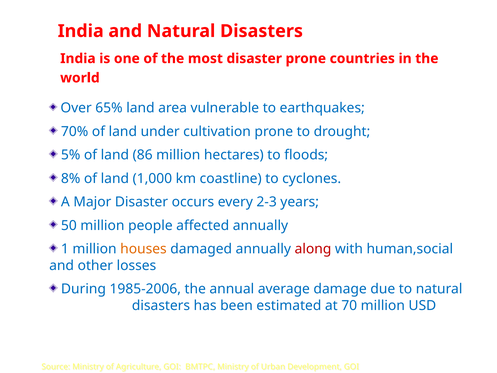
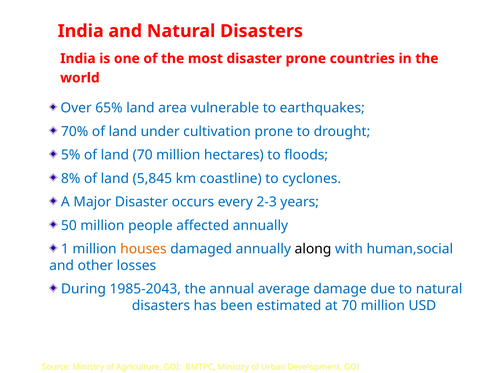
land 86: 86 -> 70 (143, 155)
1,000: 1,000 -> 5,845 (152, 178)
along colour: red -> black (313, 249)
1985-2006: 1985-2006 -> 1985-2043 (145, 289)
